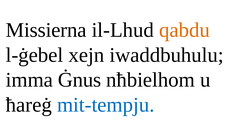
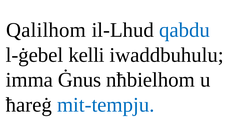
Missierna: Missierna -> Qalilhom (46, 30)
qabdu colour: orange -> blue (184, 30)
xejn: xejn -> kelli (87, 55)
